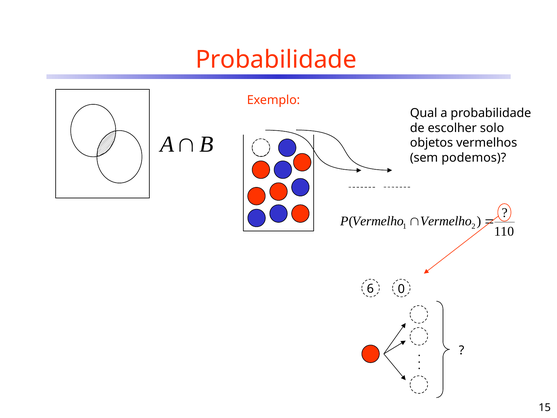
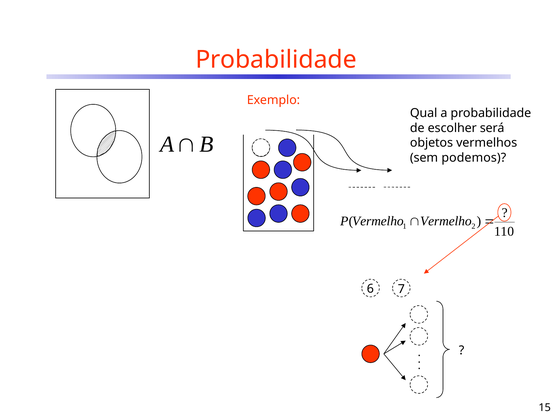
solo: solo -> será (492, 128)
0: 0 -> 7 (401, 289)
